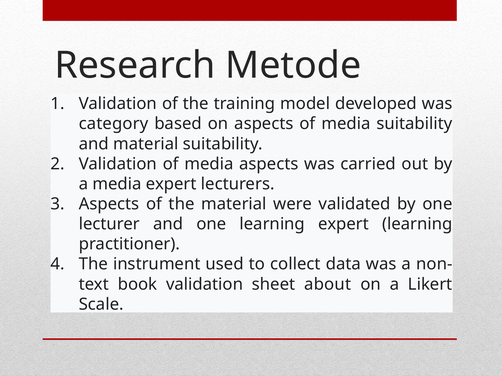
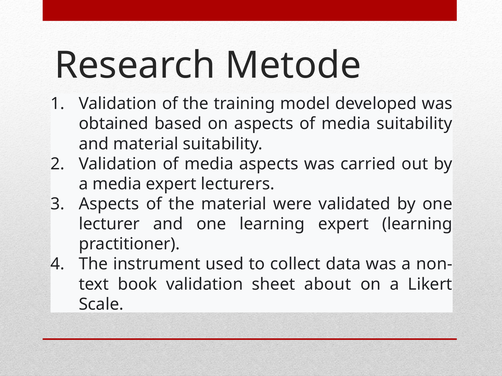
category: category -> obtained (114, 124)
